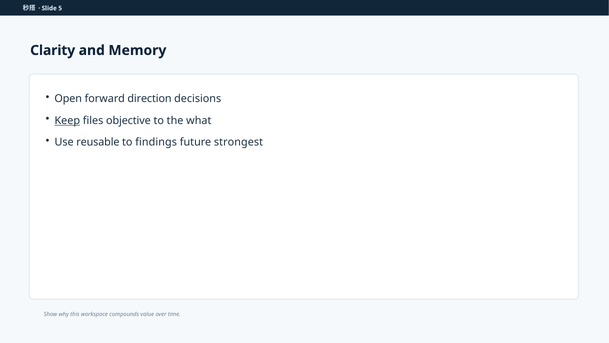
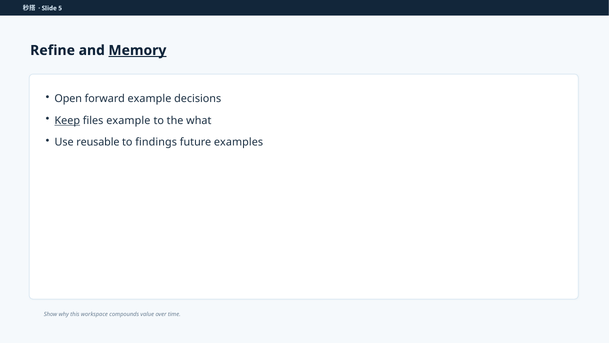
Clarity: Clarity -> Refine (53, 50)
Memory underline: none -> present (137, 50)
forward direction: direction -> example (149, 99)
files objective: objective -> example (128, 120)
strongest: strongest -> examples (239, 142)
